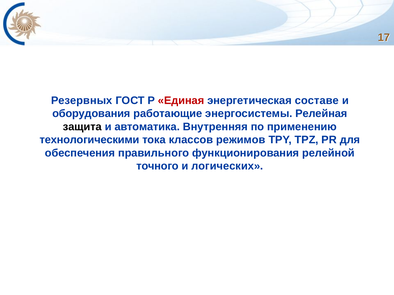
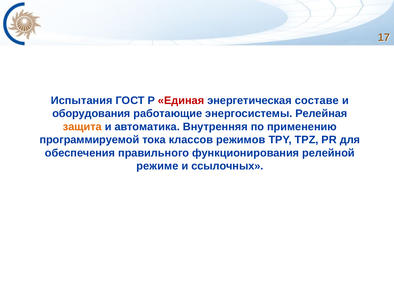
Резервных: Резервных -> Испытания (82, 101)
защита colour: black -> orange (82, 127)
технологическими: технологическими -> программируемой (89, 140)
точного: точного -> режиме (157, 166)
логических: логических -> ссылочных (227, 166)
